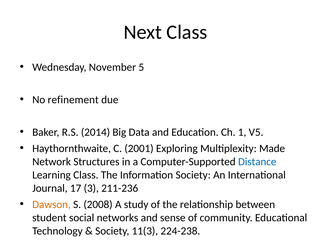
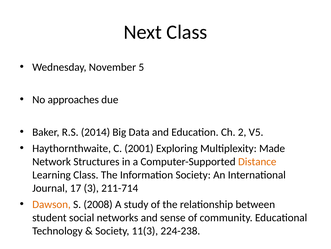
refinement: refinement -> approaches (73, 99)
1: 1 -> 2 (242, 132)
Distance colour: blue -> orange (257, 161)
211-236: 211-236 -> 211-714 (120, 188)
